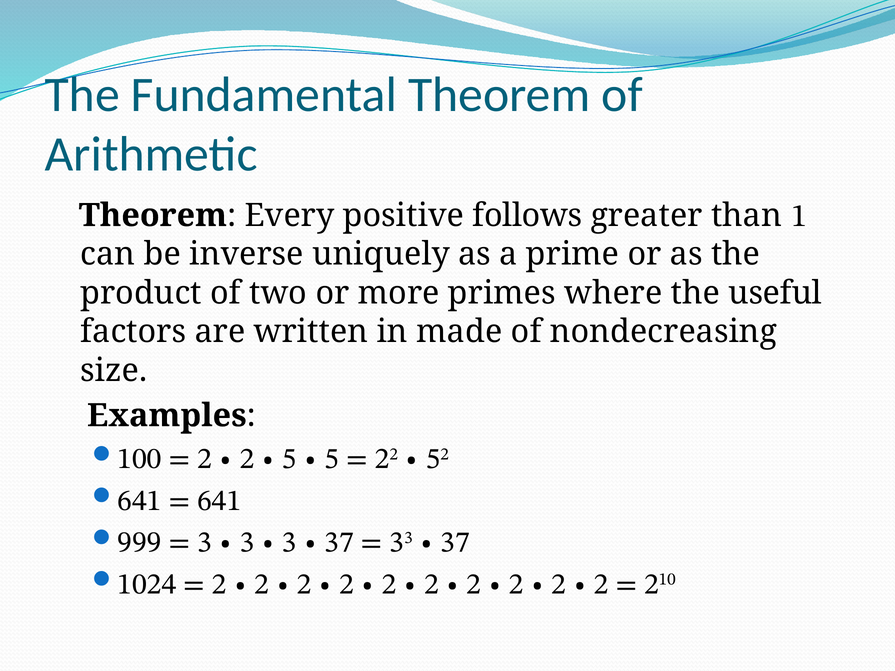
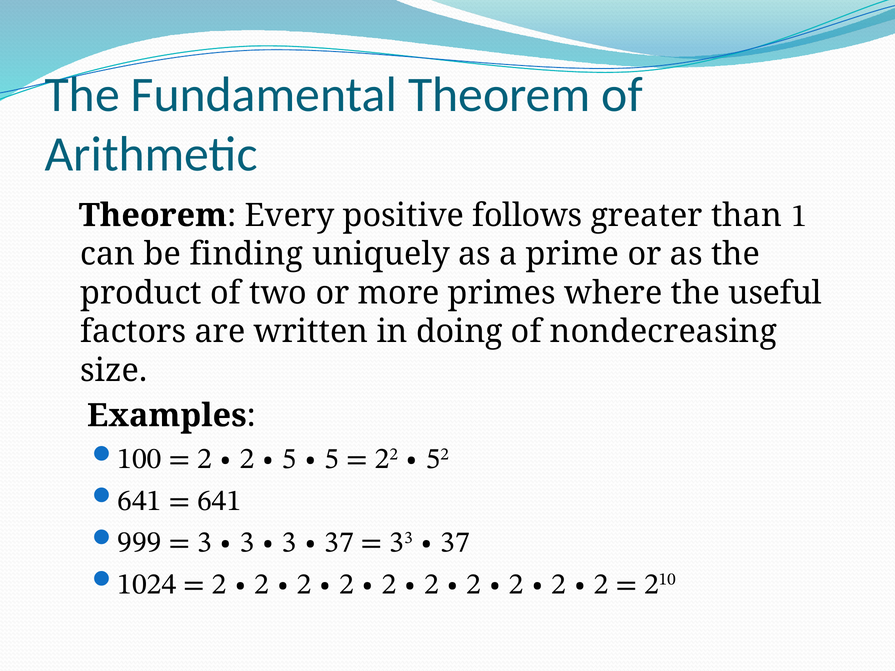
inverse: inverse -> finding (246, 254)
made: made -> doing (459, 332)
